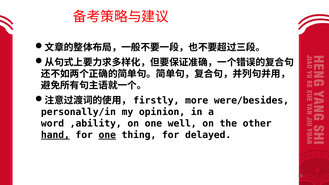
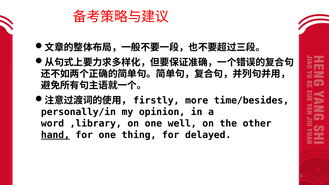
were/besides: were/besides -> time/besides (251, 100)
,ability: ,ability -> ,library (96, 123)
one underline: present -> none (107, 135)
